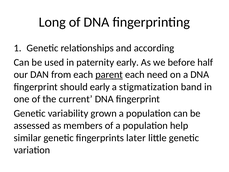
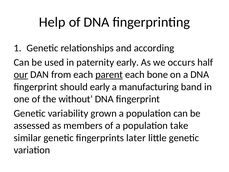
Long: Long -> Help (52, 22)
before: before -> occurs (181, 62)
our underline: none -> present (21, 75)
need: need -> bone (157, 75)
stigmatization: stigmatization -> manufacturing (149, 87)
current: current -> without (76, 99)
help: help -> take (179, 125)
